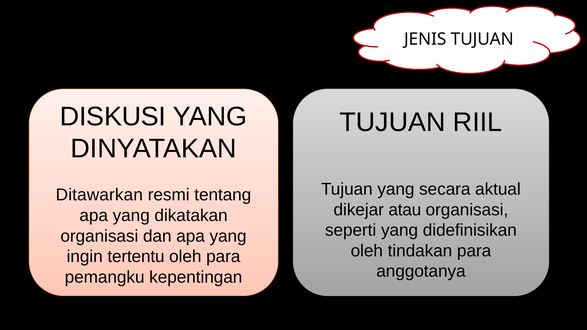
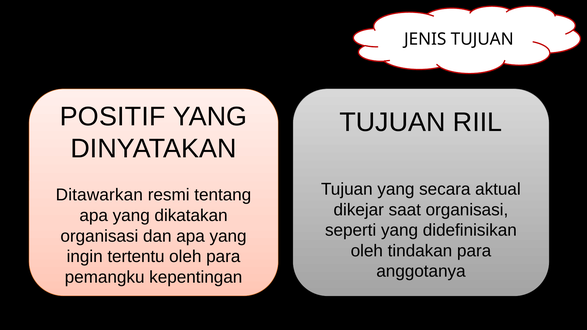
DISKUSI: DISKUSI -> POSITIF (113, 117)
atau: atau -> saat (405, 210)
